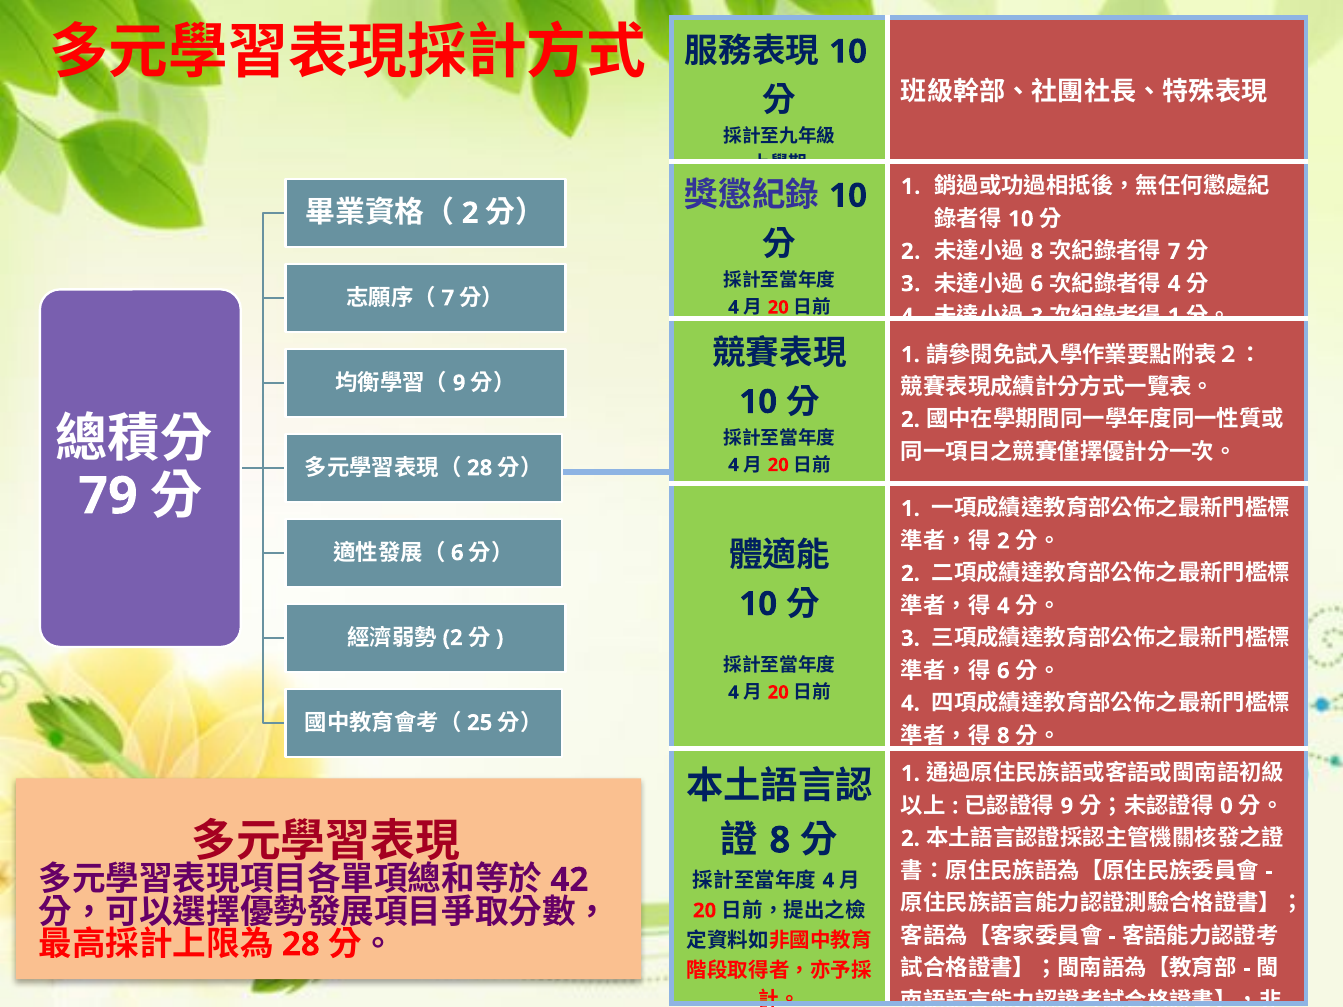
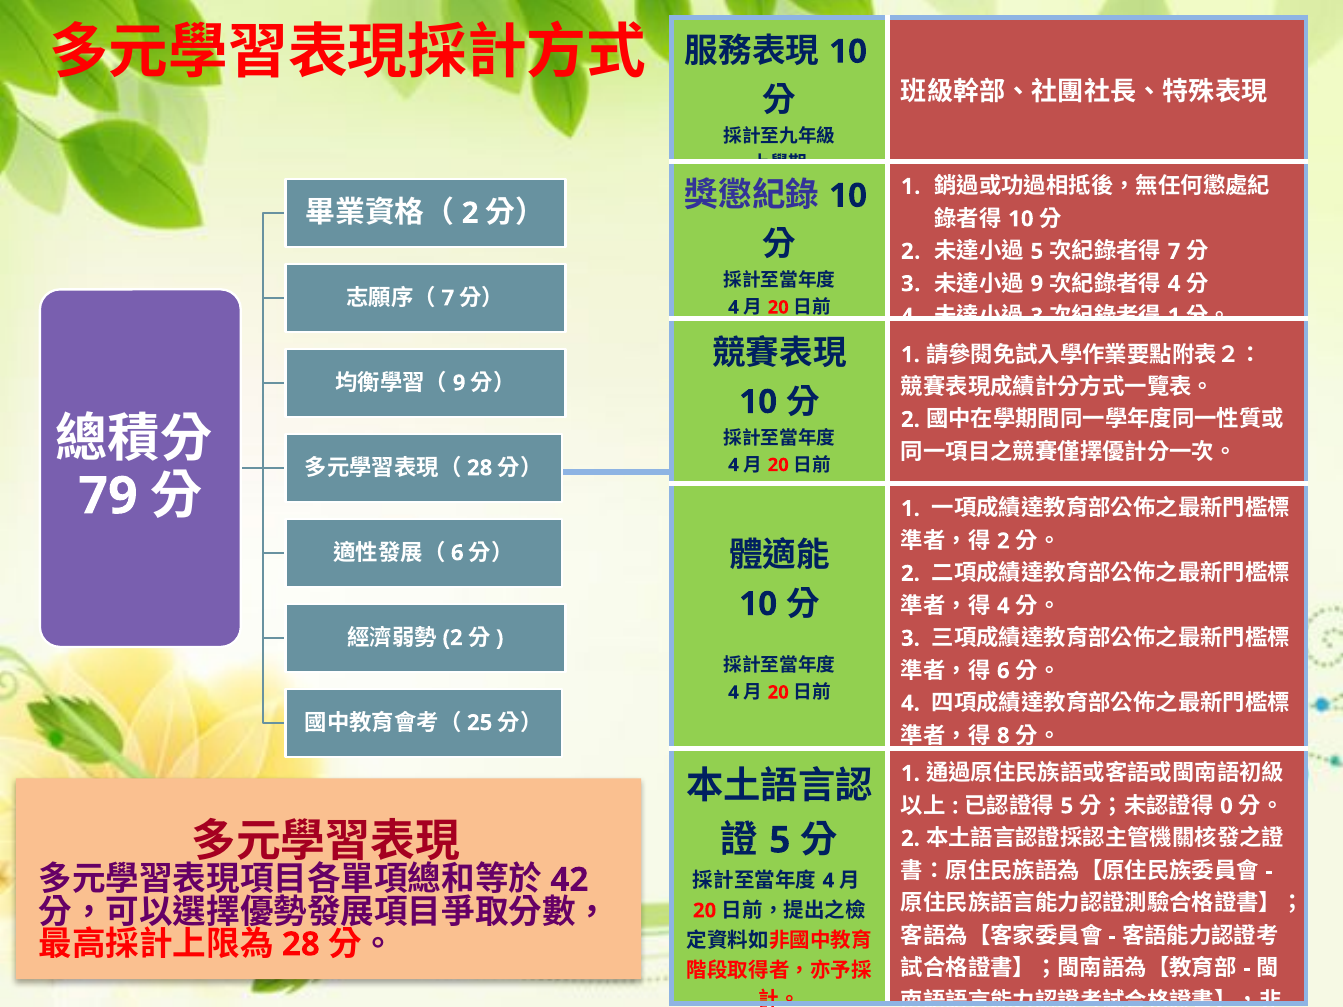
8: 8 -> 5 (1037, 251)
6: 6 -> 9 (1037, 284)
9: 9 -> 5 (1067, 806)
8: 8 -> 5 (780, 840)
